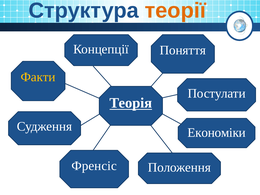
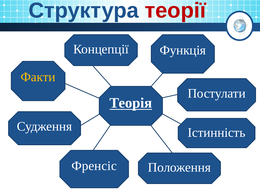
теорії colour: orange -> red (175, 11)
Поняття: Поняття -> Функція (183, 50)
Економіки: Економіки -> Істинність (217, 133)
